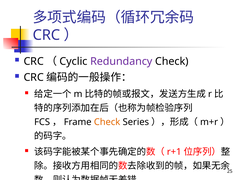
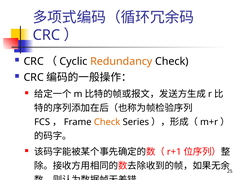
Redundancy colour: purple -> orange (121, 61)
